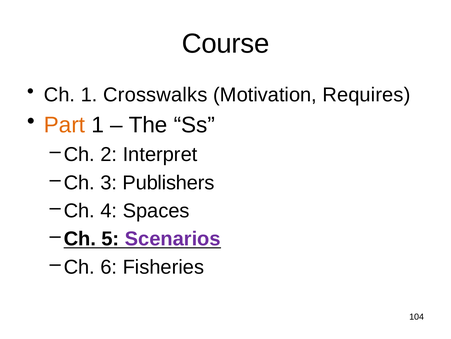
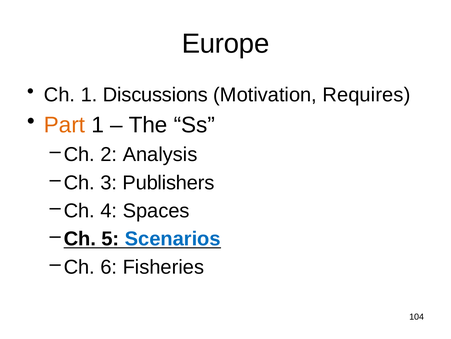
Course: Course -> Europe (226, 44)
Crosswalks: Crosswalks -> Discussions (155, 95)
Interpret: Interpret -> Analysis (160, 154)
Scenarios colour: purple -> blue (173, 238)
